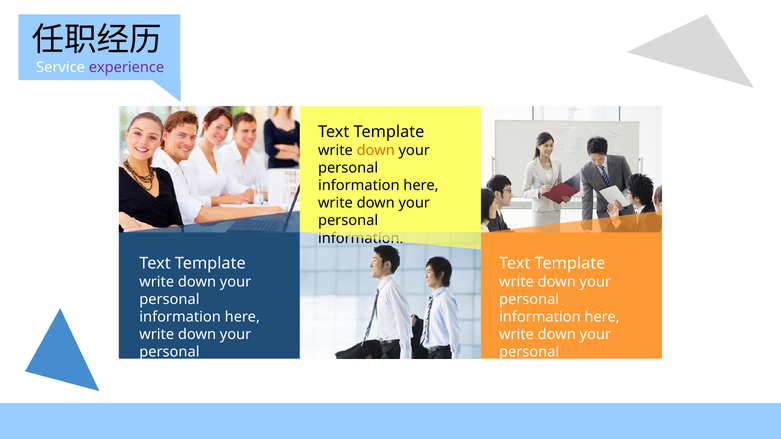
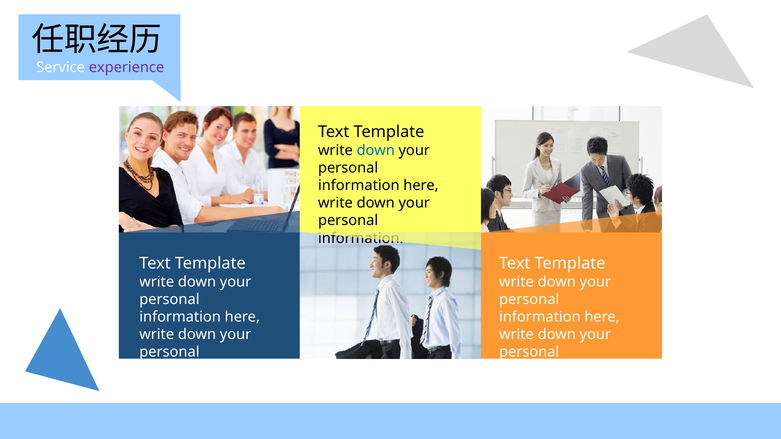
down colour: orange -> blue (376, 151)
